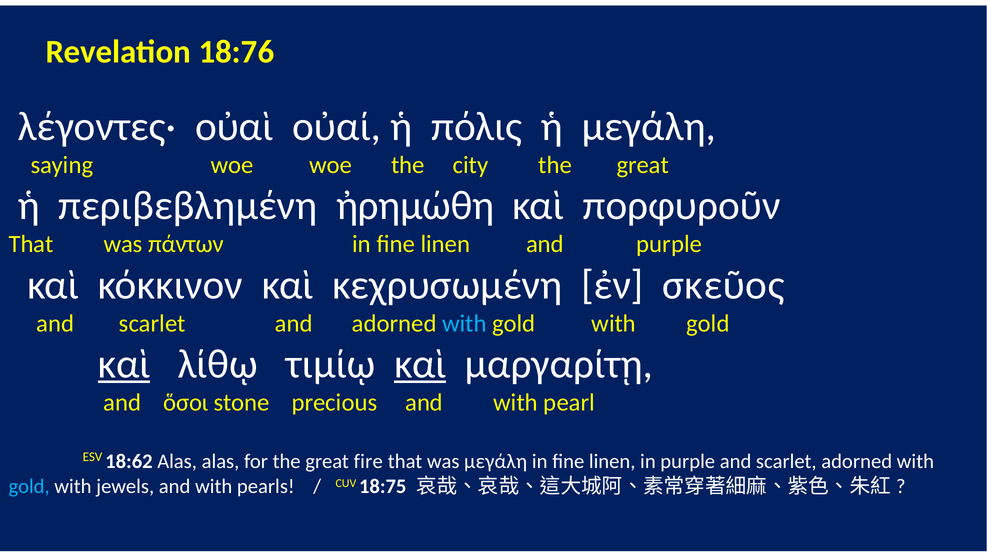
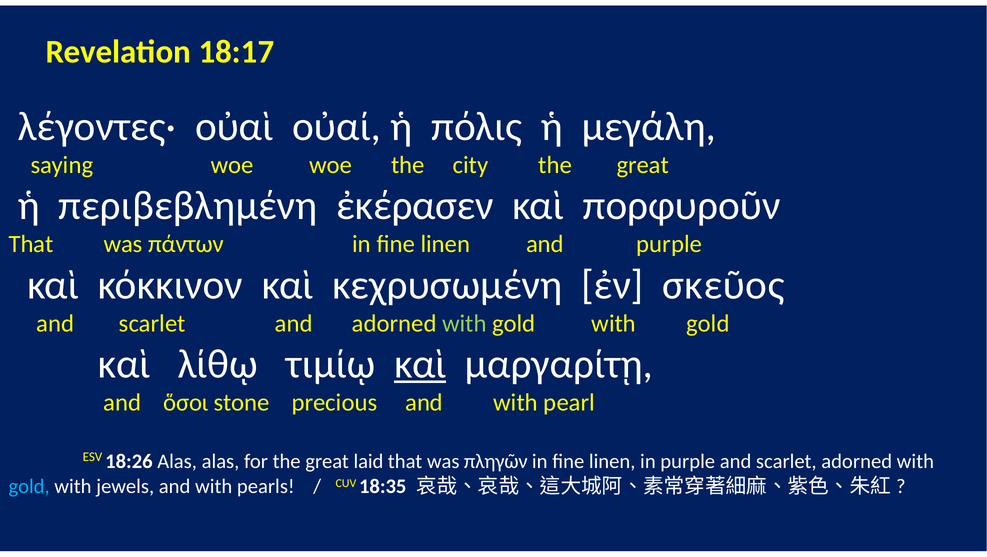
18:76: 18:76 -> 18:17 (236, 52)
ἠρημώθη: ἠρημώθη -> ἐκέρασεν (415, 206)
with colour: light blue -> light green (464, 323)
καὶ underline: present -> none (124, 364)
18:62: 18:62 -> 18:26 (129, 461)
fire: fire -> laid (368, 461)
was μεγάλη: μεγάλη -> πληγῶν (496, 461)
18:75: 18:75 -> 18:35 (383, 486)
